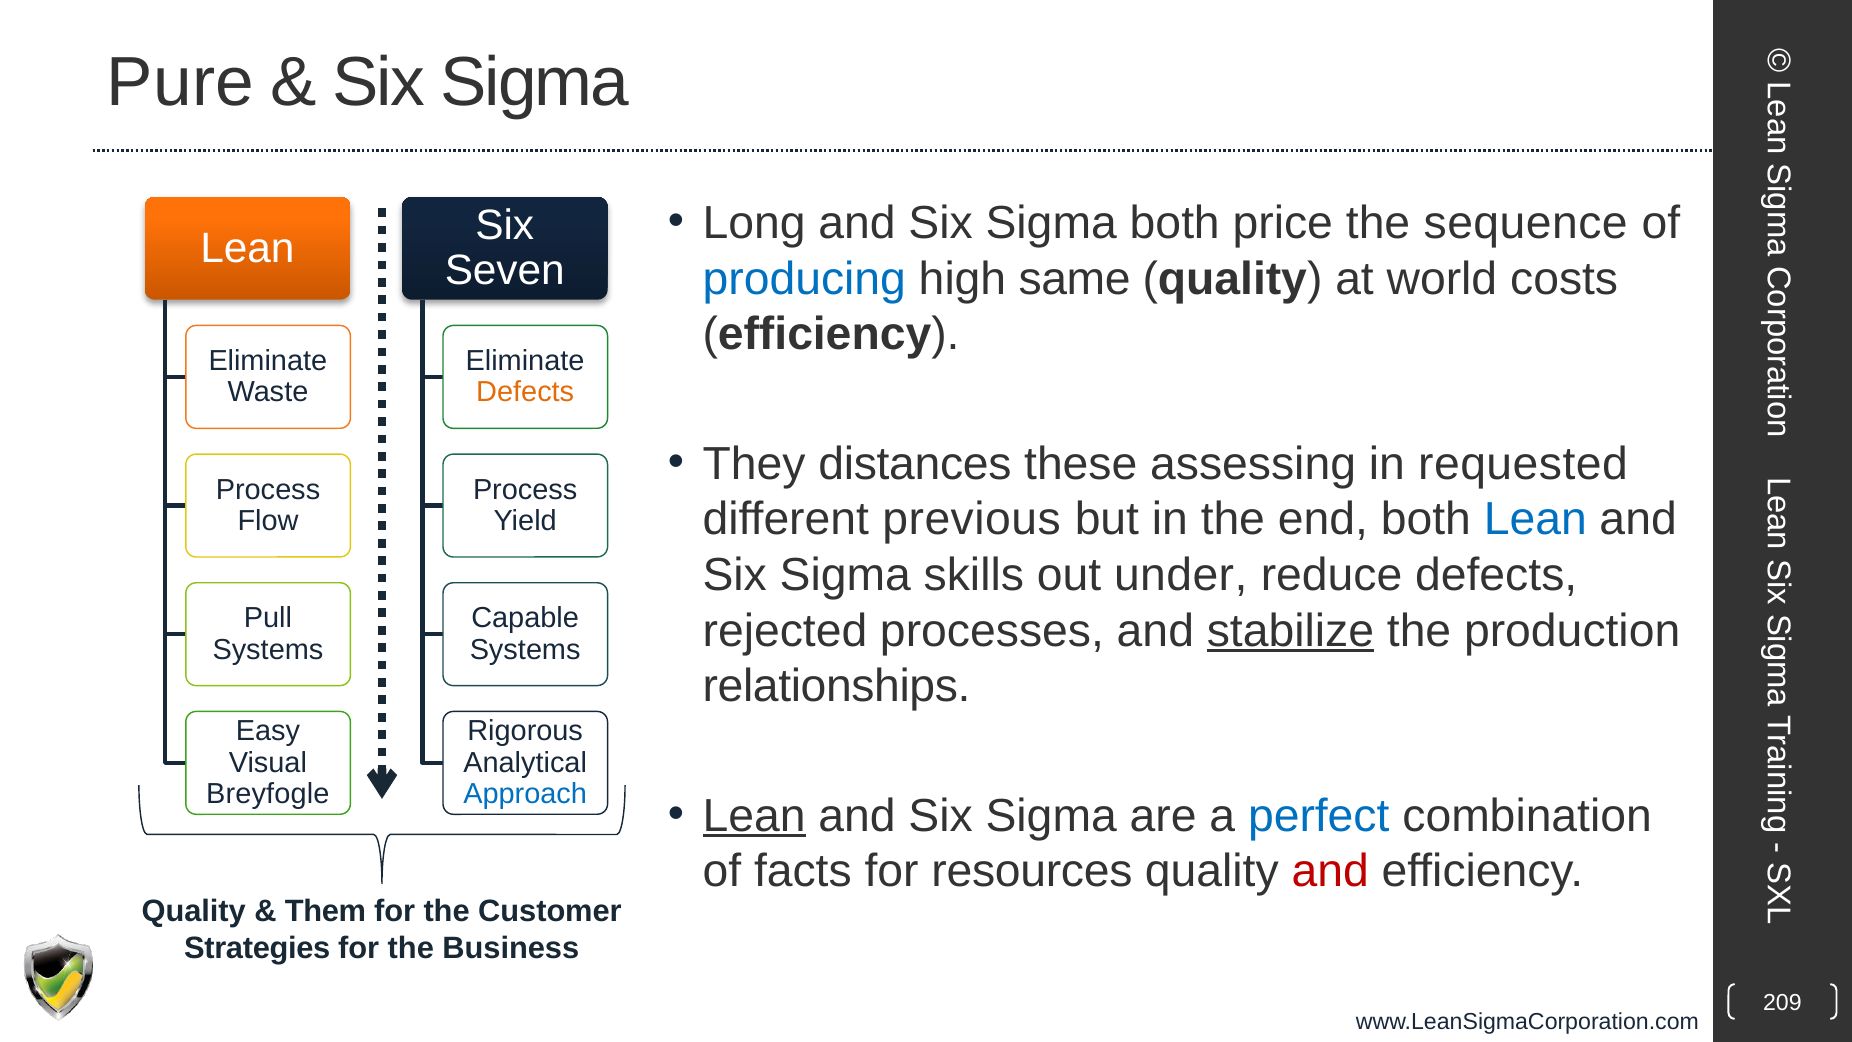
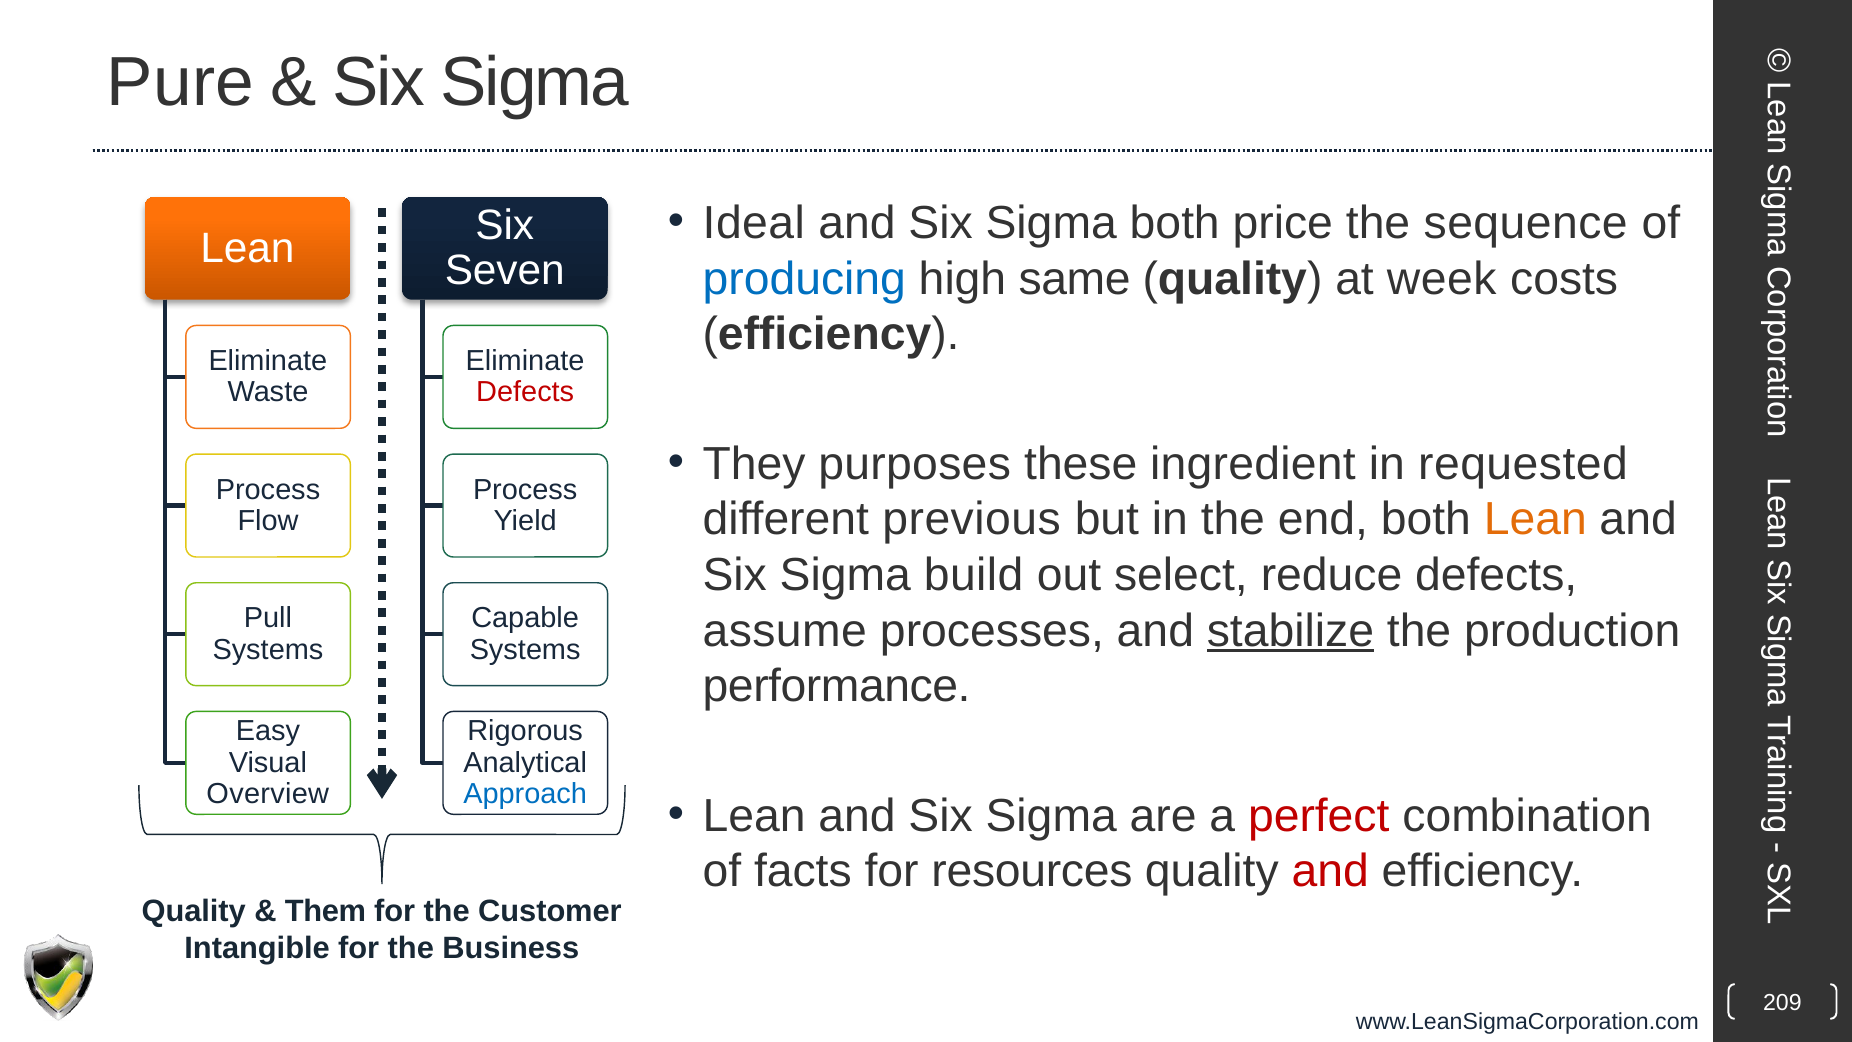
Long: Long -> Ideal (754, 223)
world: world -> week (1442, 279)
Defects colour: orange -> red (525, 392)
distances: distances -> purposes (915, 464)
assessing: assessing -> ingredient (1253, 464)
Lean colour: blue -> orange (1535, 519)
skills: skills -> build (974, 575)
under: under -> select (1181, 575)
rejected: rejected -> assume (785, 631)
relationships: relationships -> performance (837, 686)
Breyfogle: Breyfogle -> Overview (268, 794)
Lean underline: present -> none (754, 816)
perfect colour: blue -> red (1319, 816)
Strategies: Strategies -> Intangible (257, 948)
